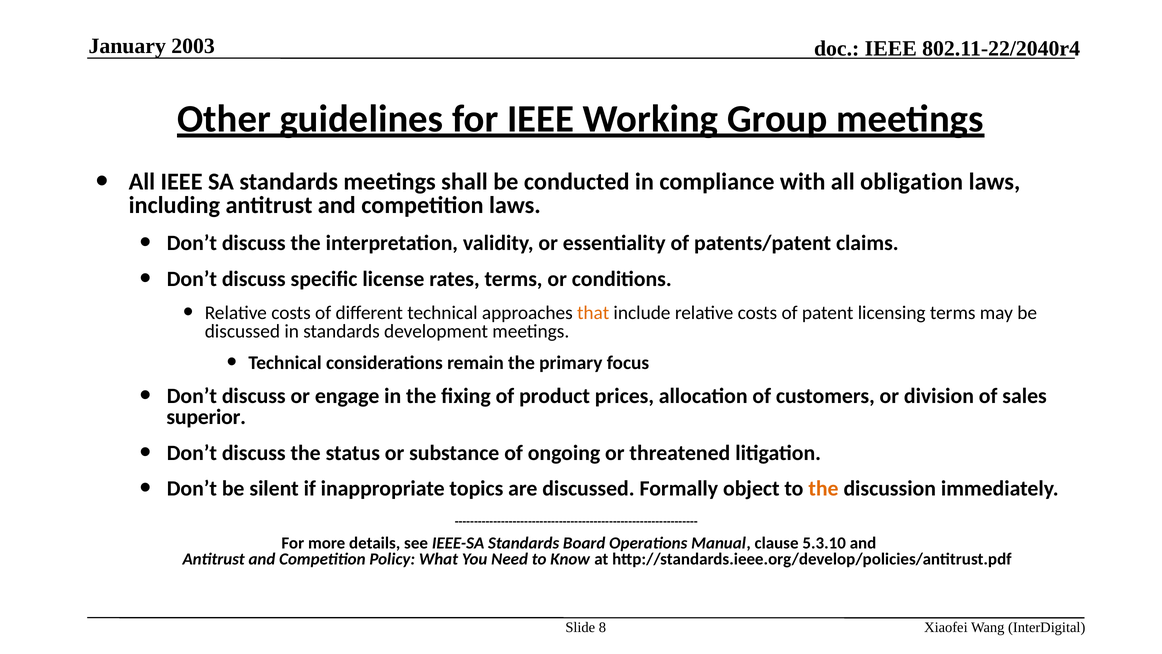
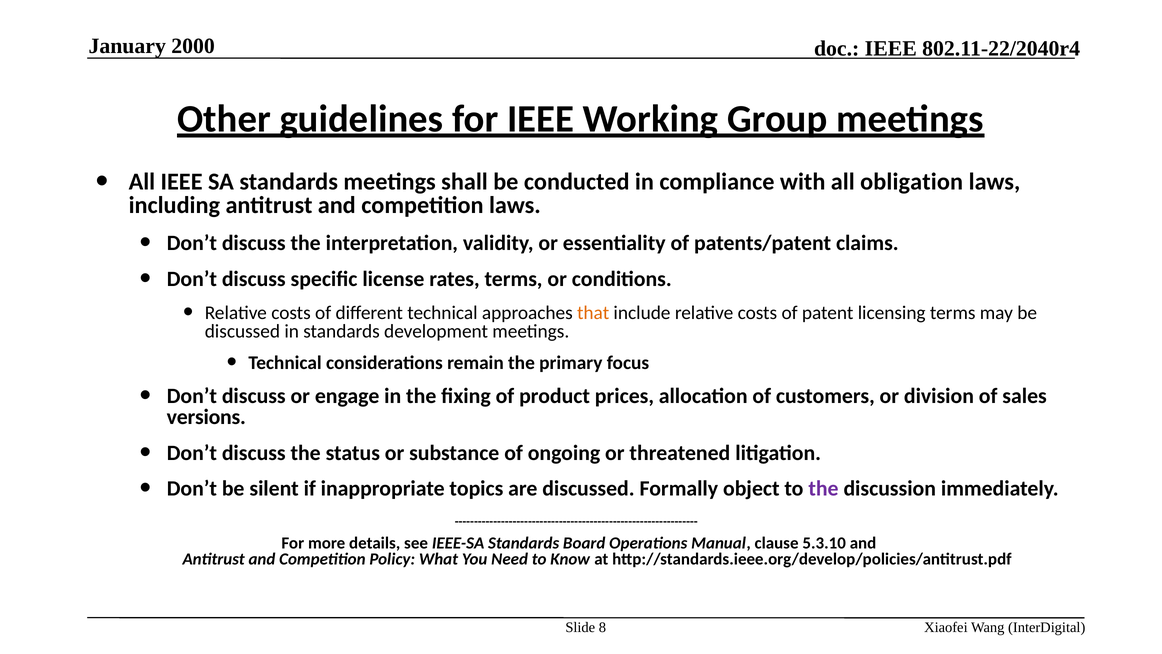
2003: 2003 -> 2000 (193, 46)
superior: superior -> versions (206, 417)
the colour: orange -> purple (823, 488)
